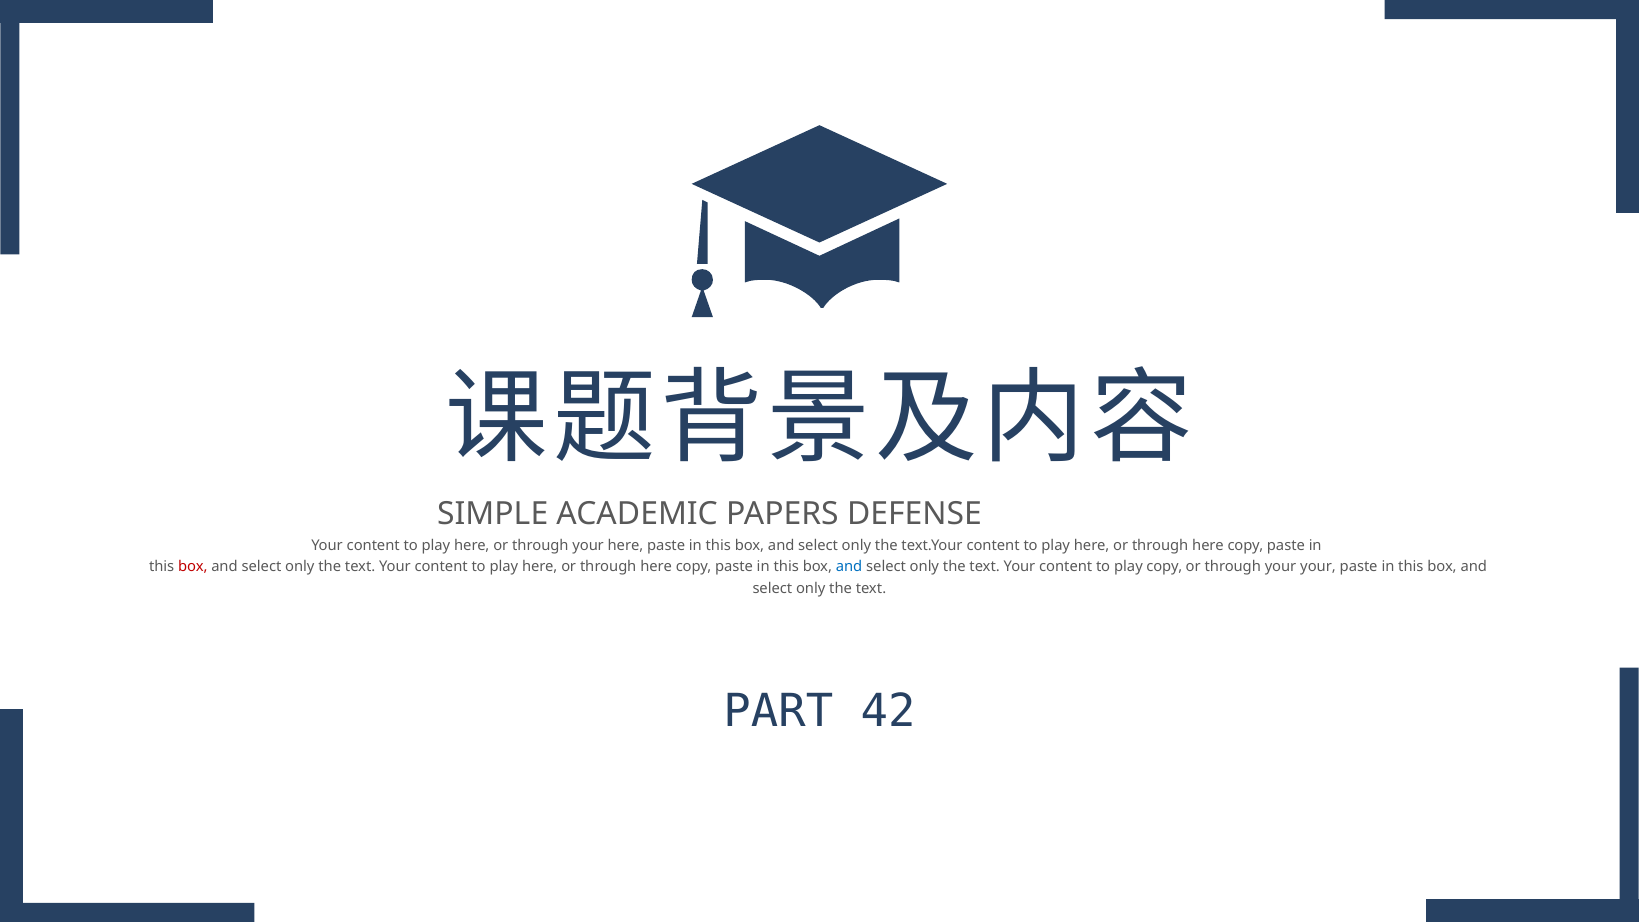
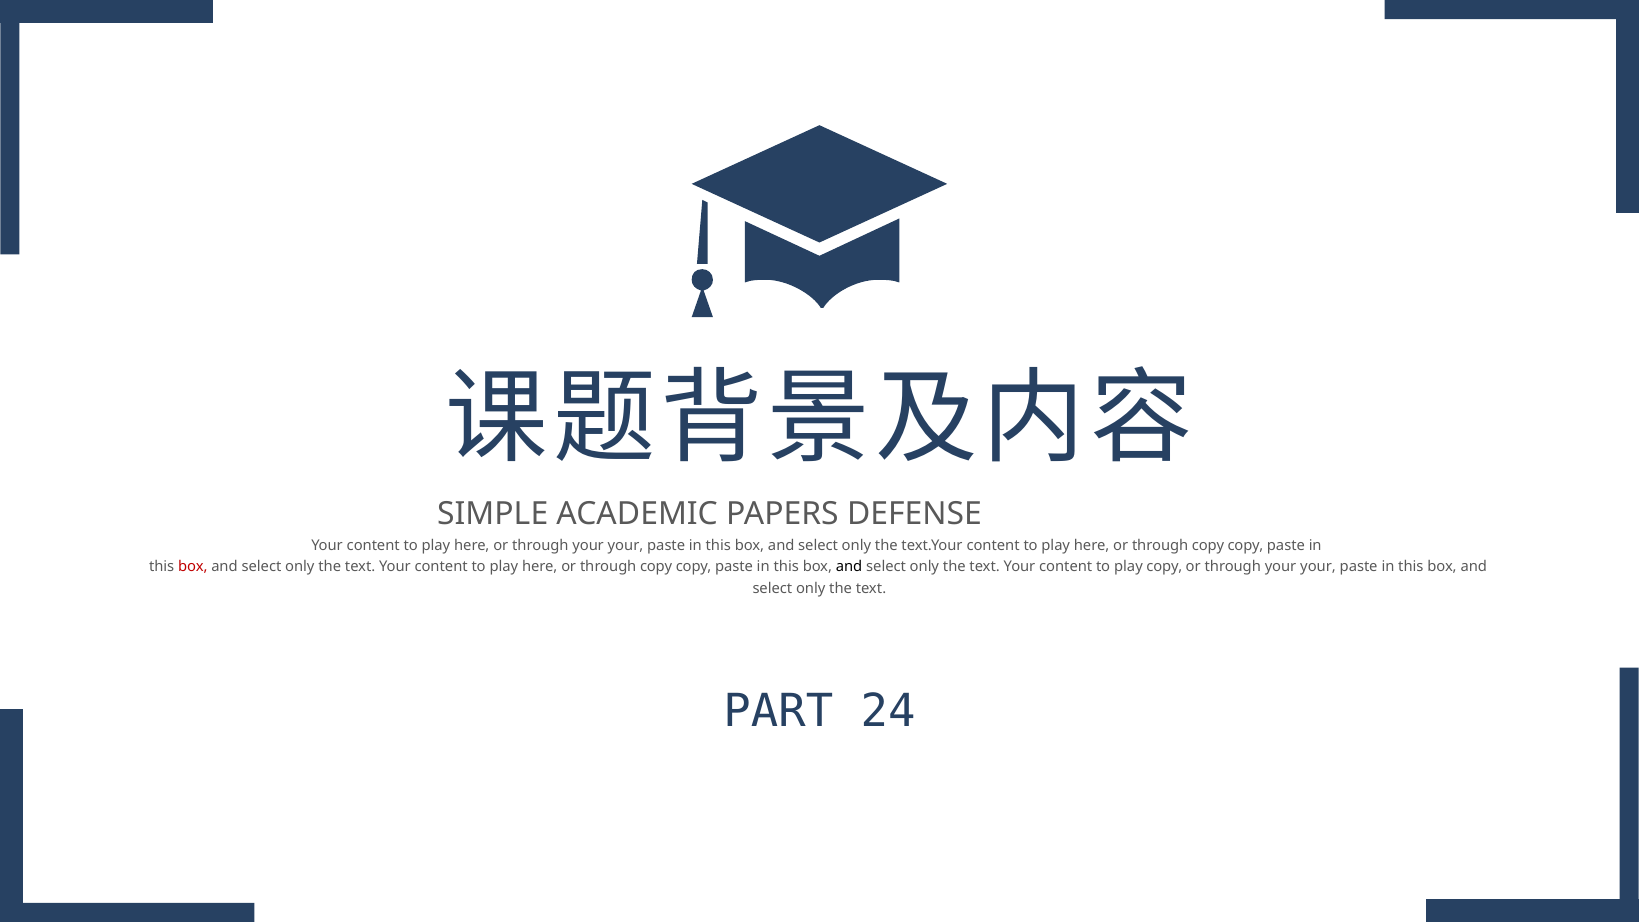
here: here -> your (626, 546)
here: here -> copy (1208, 546)
here: here -> copy (656, 567)
and colour: blue -> black (849, 567)
42: 42 -> 24 (888, 711)
